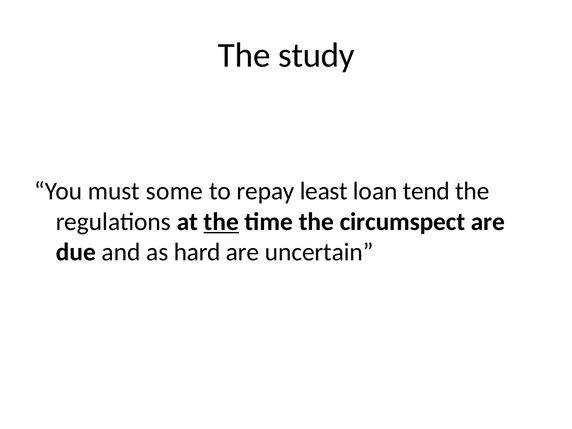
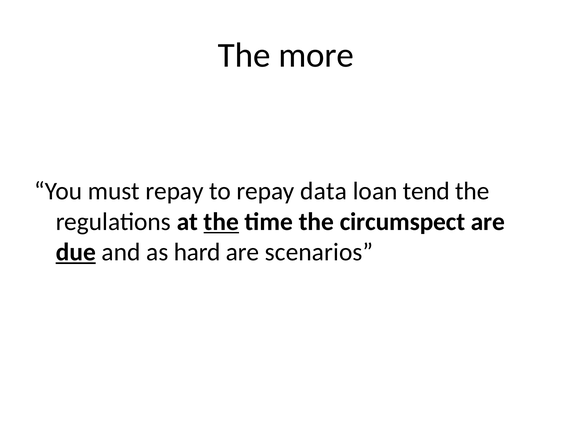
study: study -> more (316, 55)
must some: some -> repay (175, 191)
least: least -> data (324, 191)
due underline: none -> present (76, 252)
uncertain: uncertain -> scenarios (319, 252)
